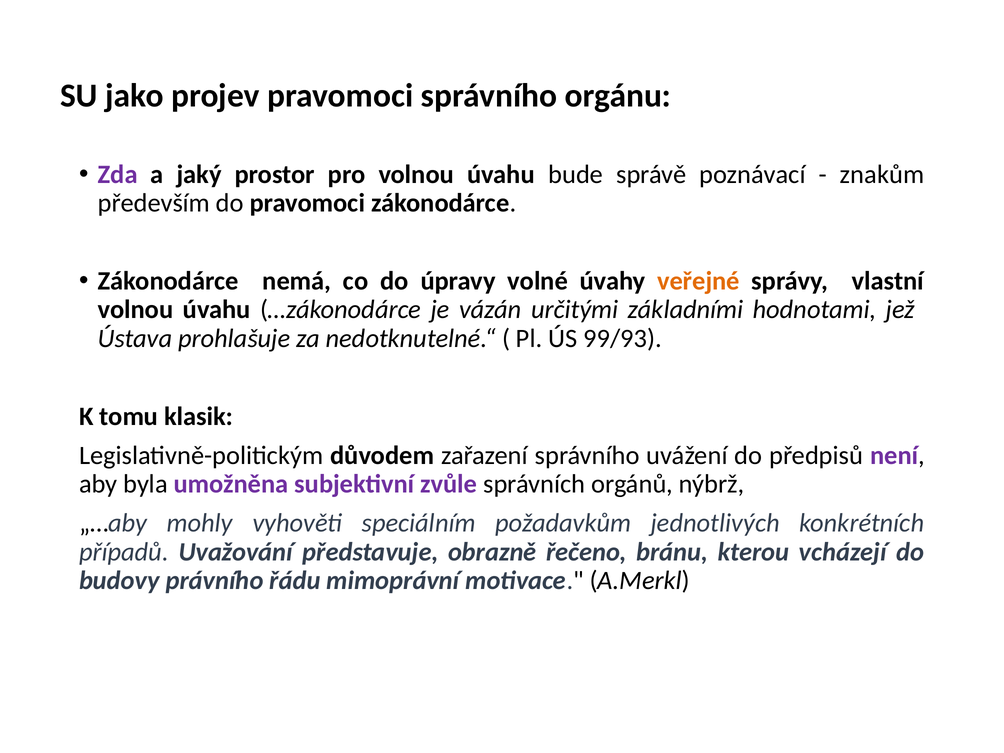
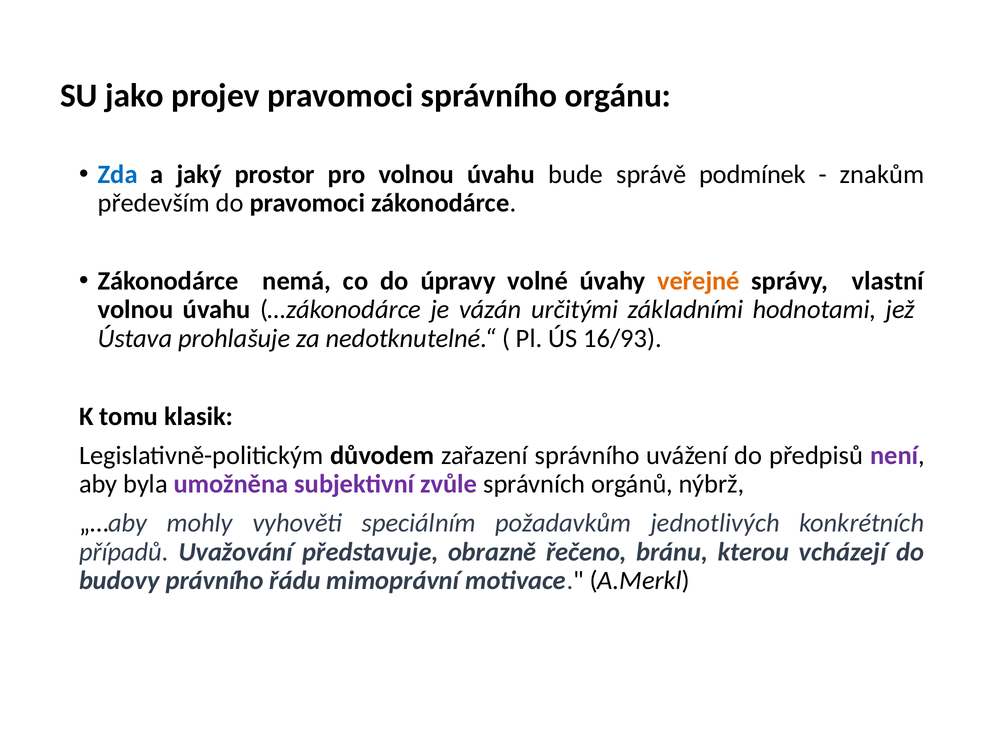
Zda colour: purple -> blue (118, 174)
poznávací: poznávací -> podmínek (753, 174)
99/93: 99/93 -> 16/93 (622, 338)
